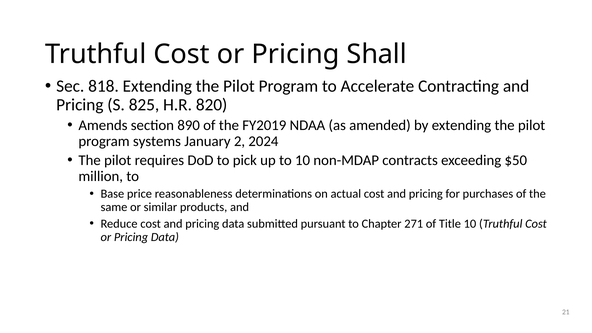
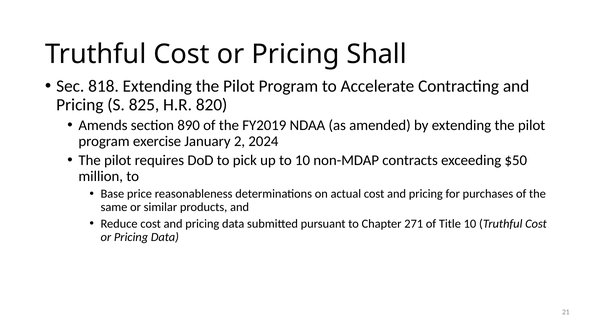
systems: systems -> exercise (157, 141)
